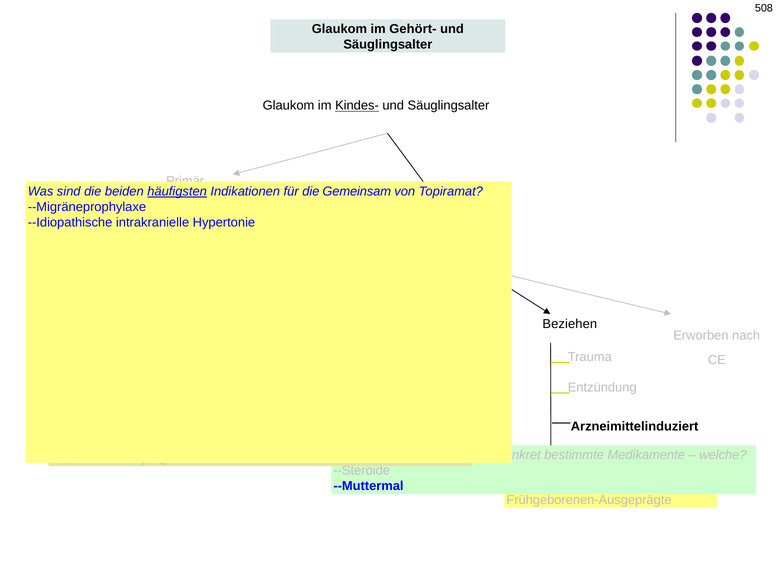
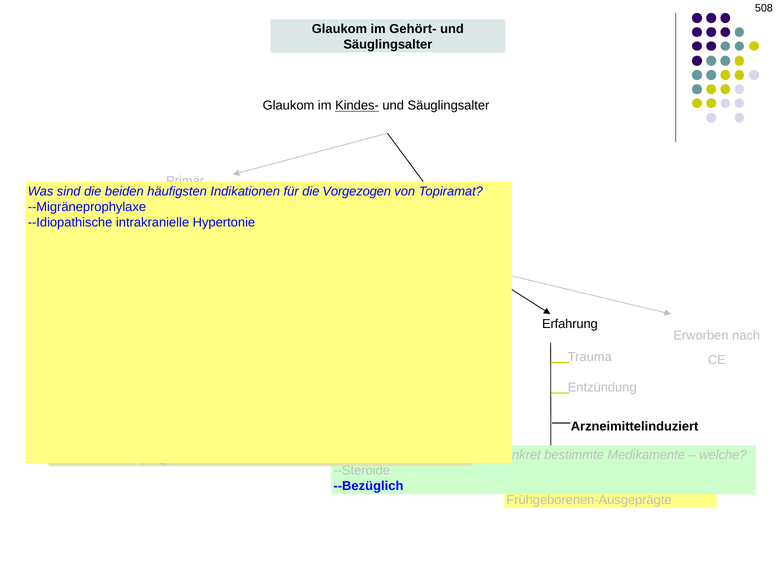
häufigsten underline: present -> none (177, 191)
Gemeinsam: Gemeinsam -> Vorgezogen (357, 191)
Beziehen: Beziehen -> Erfahrung (570, 324)
--Muttermal: --Muttermal -> --Bezüglich (368, 486)
